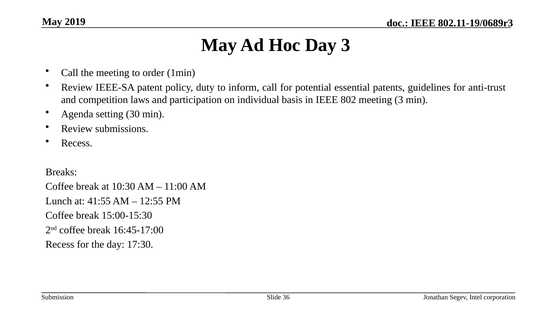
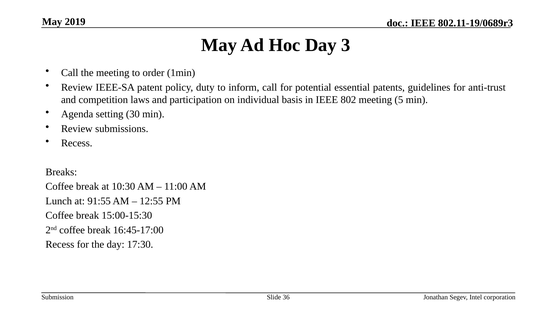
meeting 3: 3 -> 5 (399, 100)
41:55: 41:55 -> 91:55 (99, 201)
